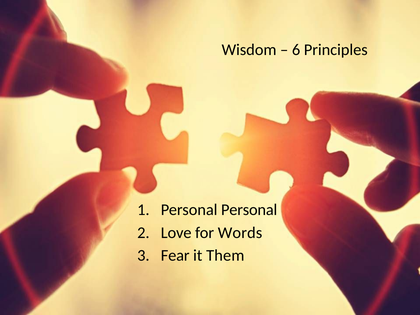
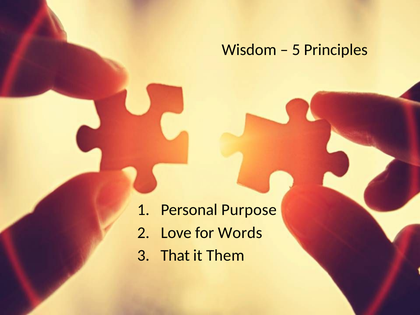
6: 6 -> 5 (296, 50)
Personal Personal: Personal -> Purpose (249, 210)
Fear: Fear -> That (175, 256)
